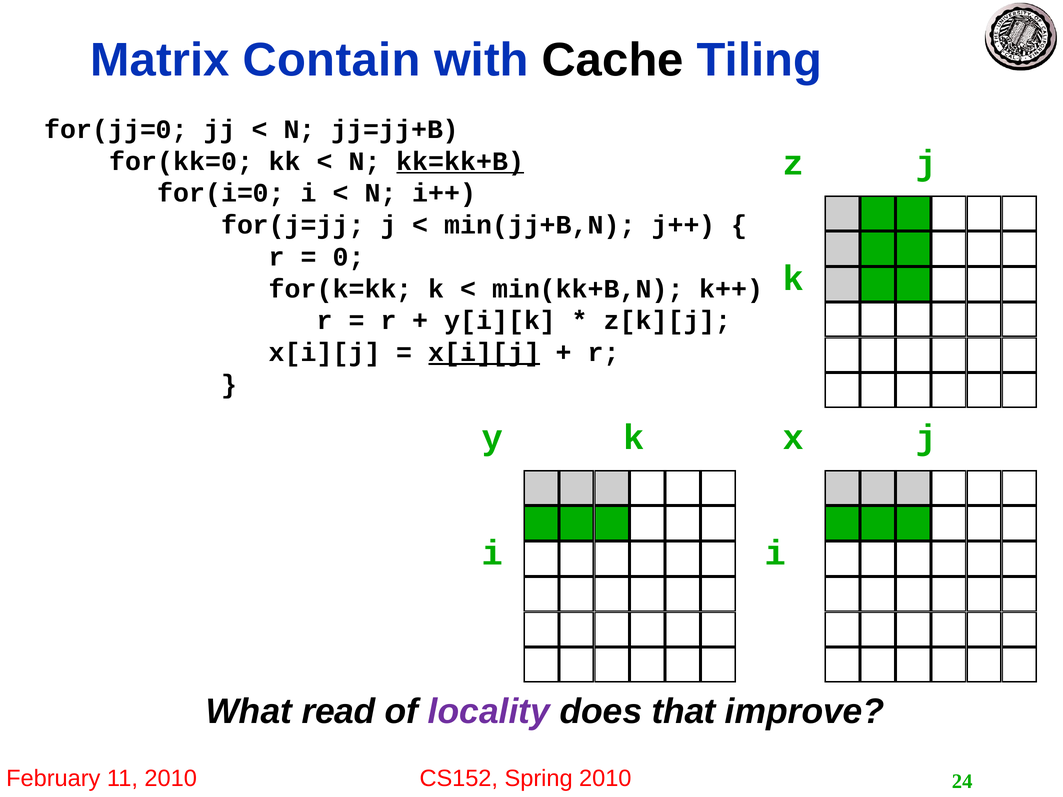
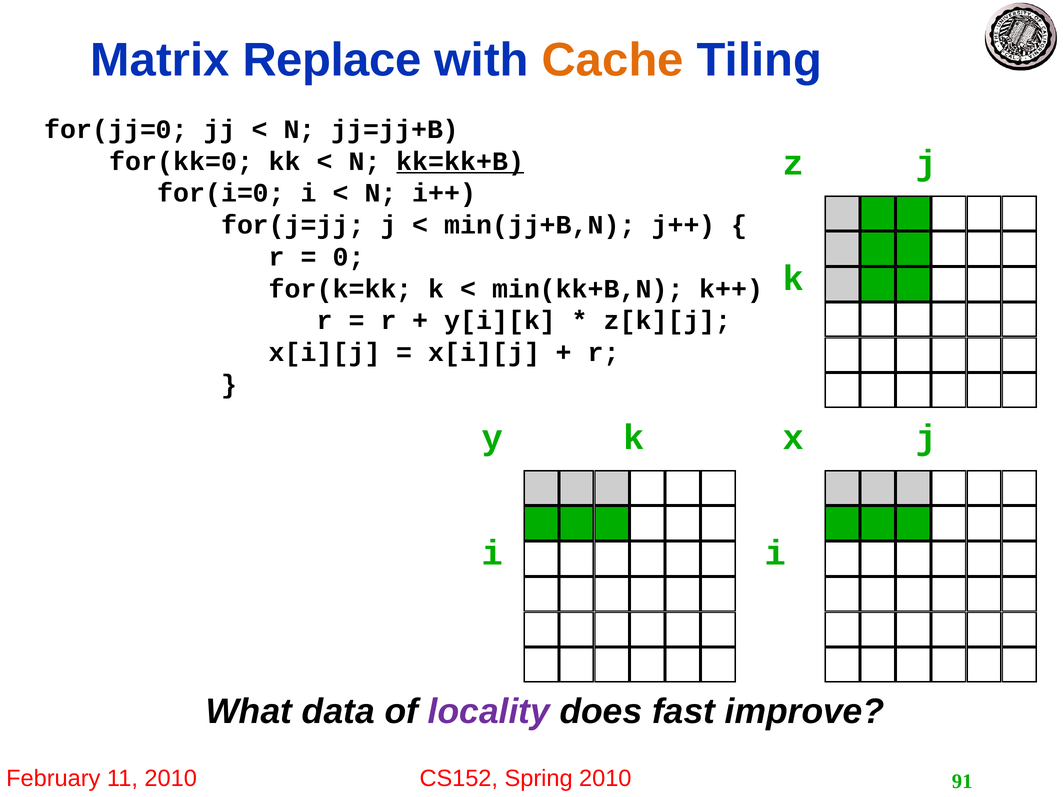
Contain: Contain -> Replace (332, 60)
Cache colour: black -> orange (613, 60)
x[i][j underline: present -> none (484, 353)
read: read -> data (338, 712)
that: that -> fast (684, 712)
24: 24 -> 91 (962, 782)
